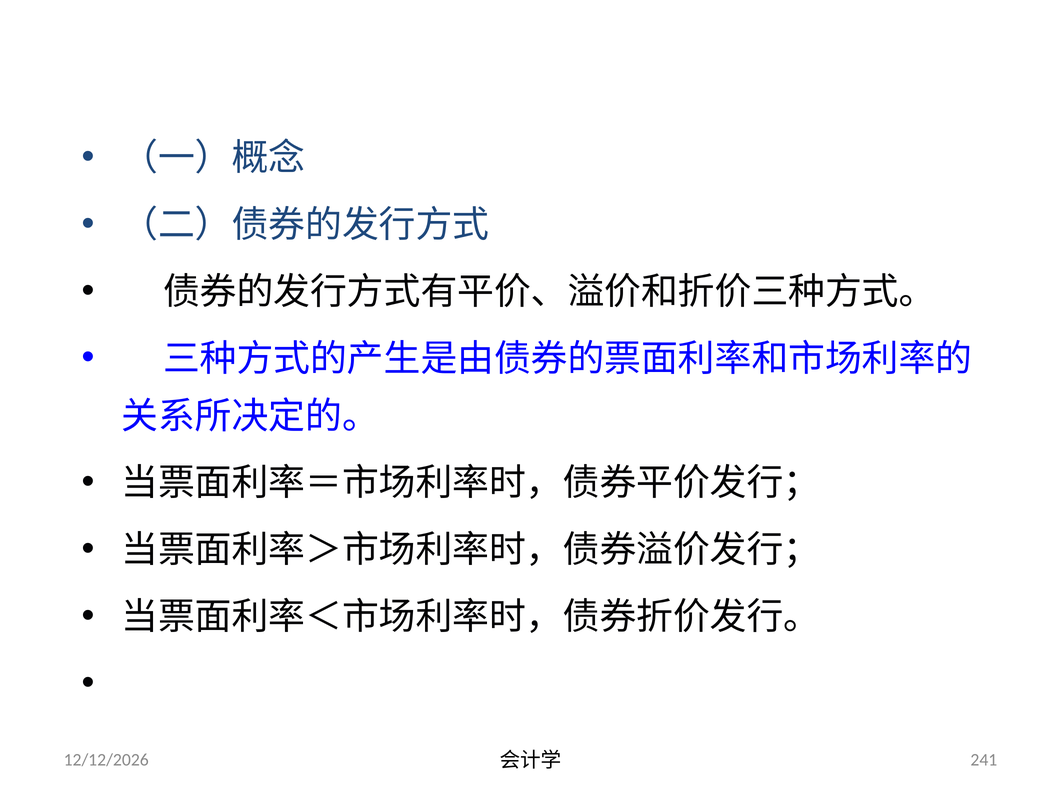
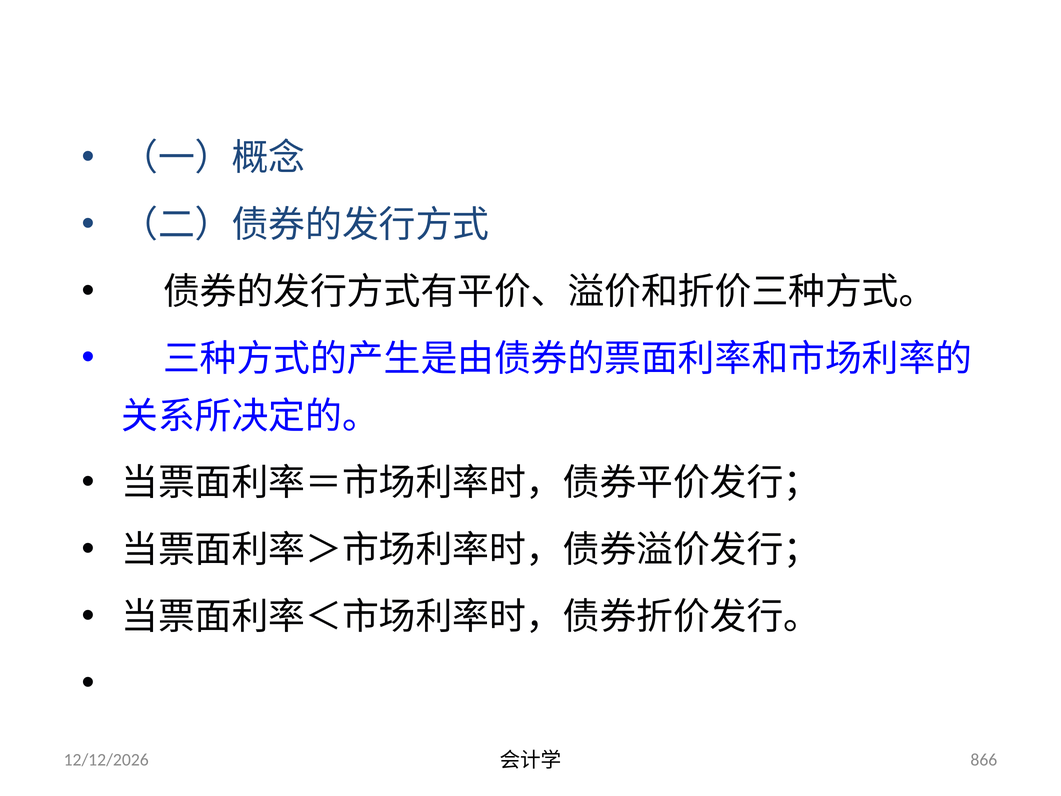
241: 241 -> 866 (984, 760)
